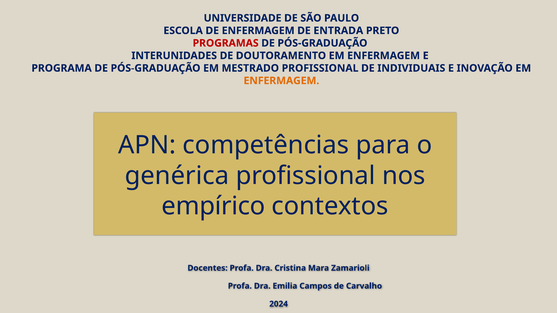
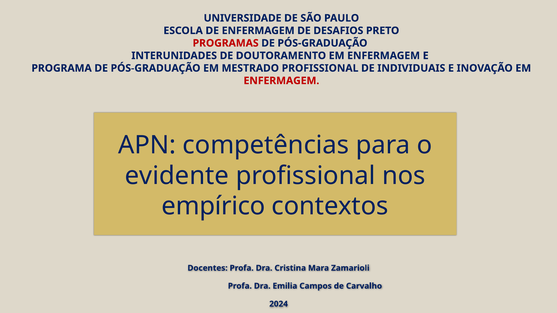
ENTRADA: ENTRADA -> DESAFIOS (338, 31)
ENFERMAGEM colour: orange -> red (281, 81)
genérica: genérica -> evidente (177, 176)
